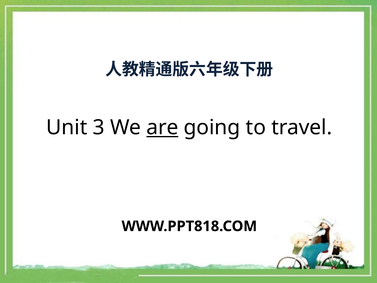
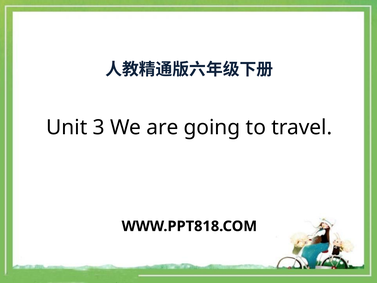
are underline: present -> none (162, 127)
